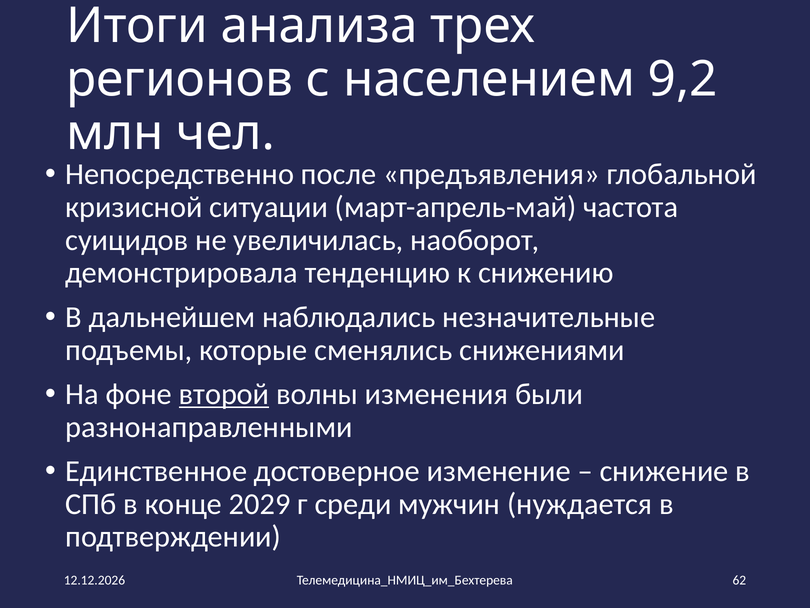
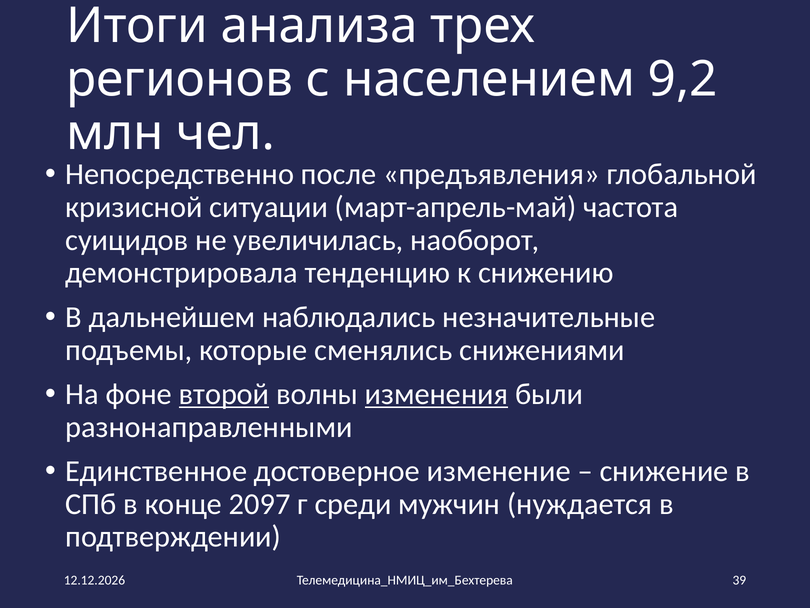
изменения underline: none -> present (436, 394)
2029: 2029 -> 2097 (260, 504)
62: 62 -> 39 (739, 580)
